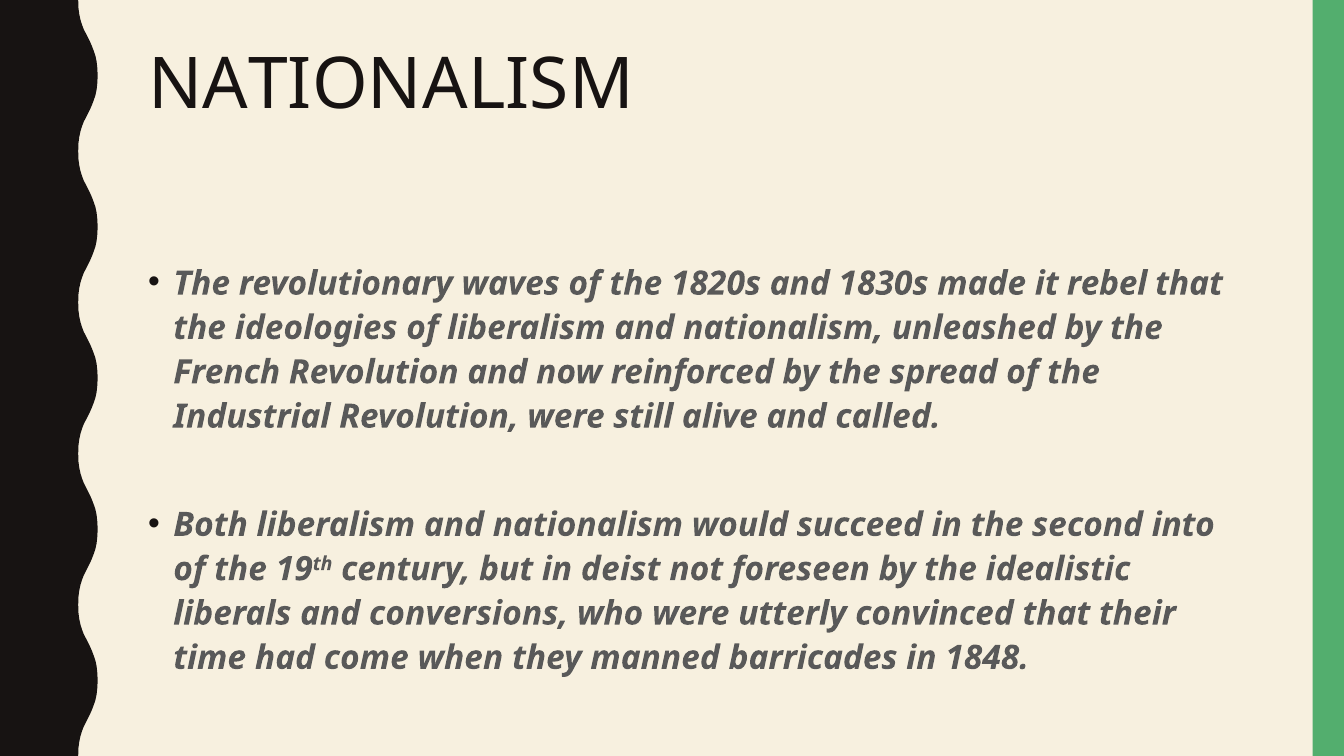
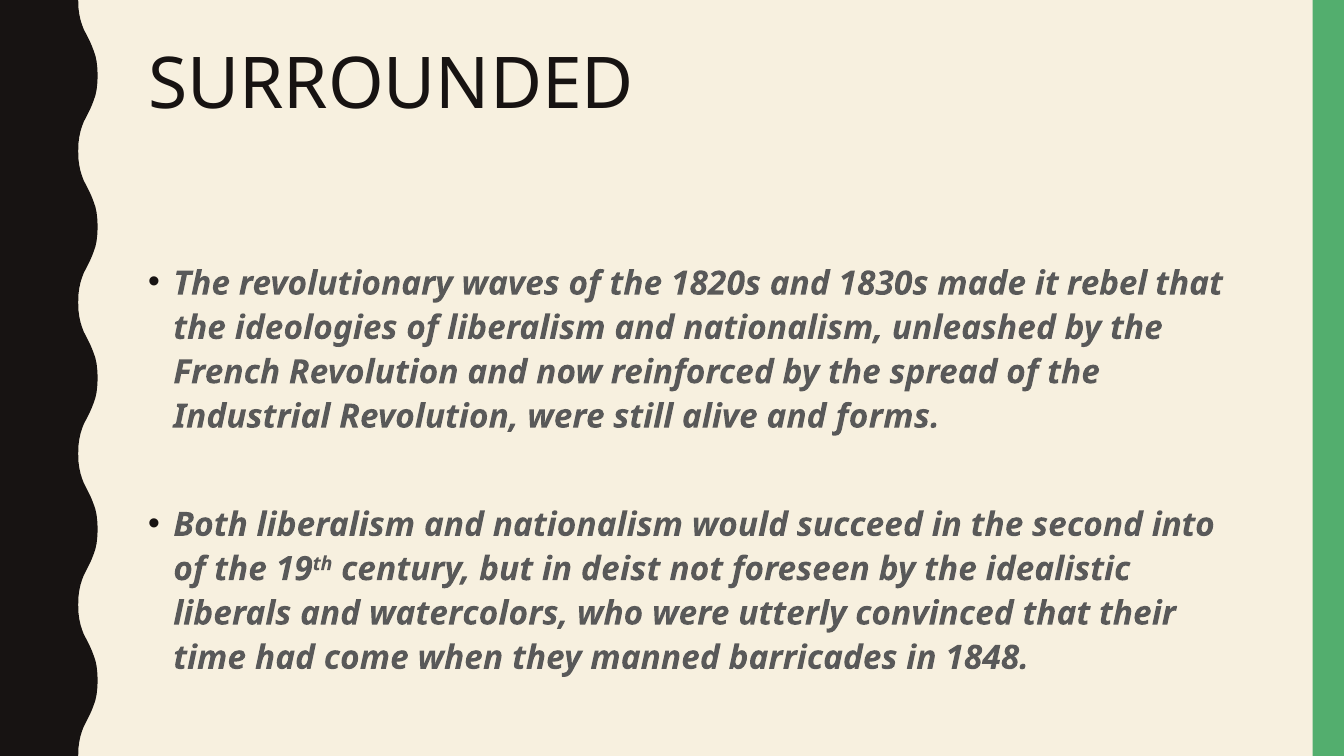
NATIONALISM: NATIONALISM -> SURROUNDED (391, 85)
called: called -> forms (888, 417)
conversions: conversions -> watercolors (469, 613)
